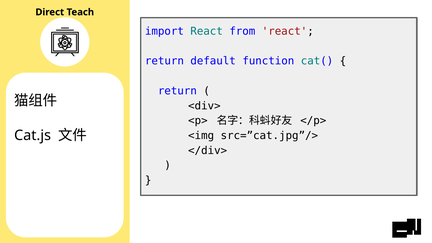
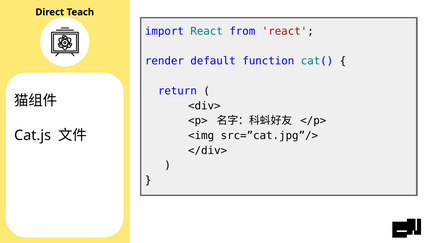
return: return -> render (164, 61)
